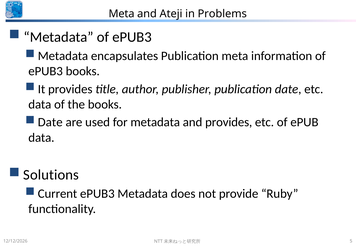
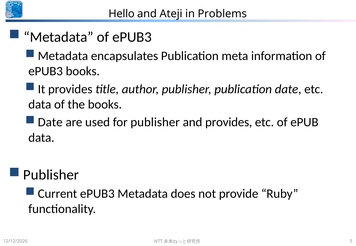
Meta: Meta -> Hello (122, 14)
for metadata: metadata -> publisher (155, 122)
Solutions: Solutions -> Publisher (51, 175)
